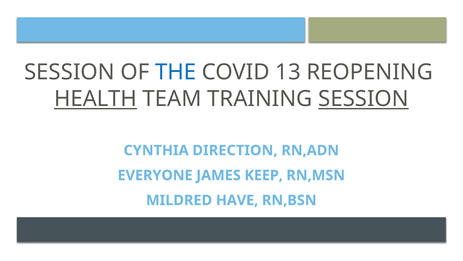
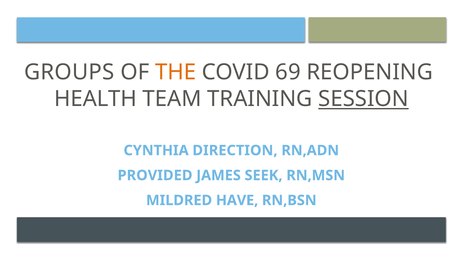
SESSION: SESSION -> GROUPS (69, 72)
THE colour: blue -> orange (176, 72)
13: 13 -> 69 (288, 72)
HEALTH underline: present -> none (96, 99)
EVERYONE: EVERYONE -> PROVIDED (155, 175)
KEEP: KEEP -> SEEK (264, 175)
